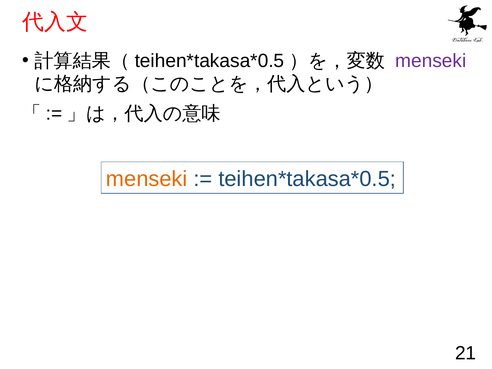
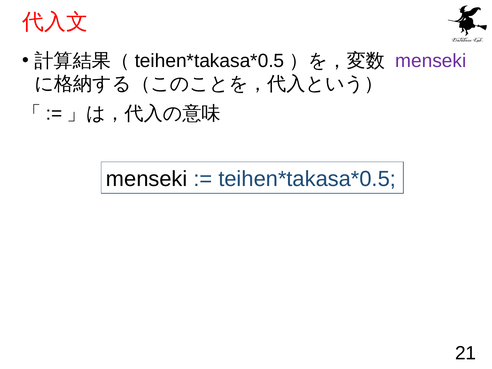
menseki colour: orange -> black (147, 179)
